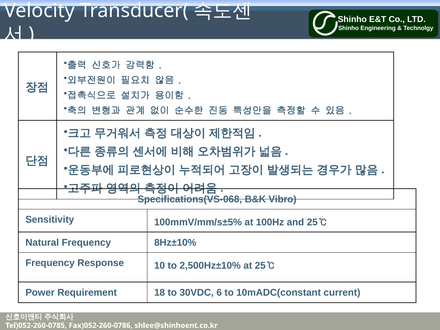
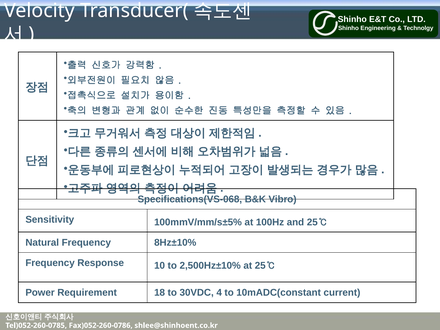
6: 6 -> 4 (219, 293)
